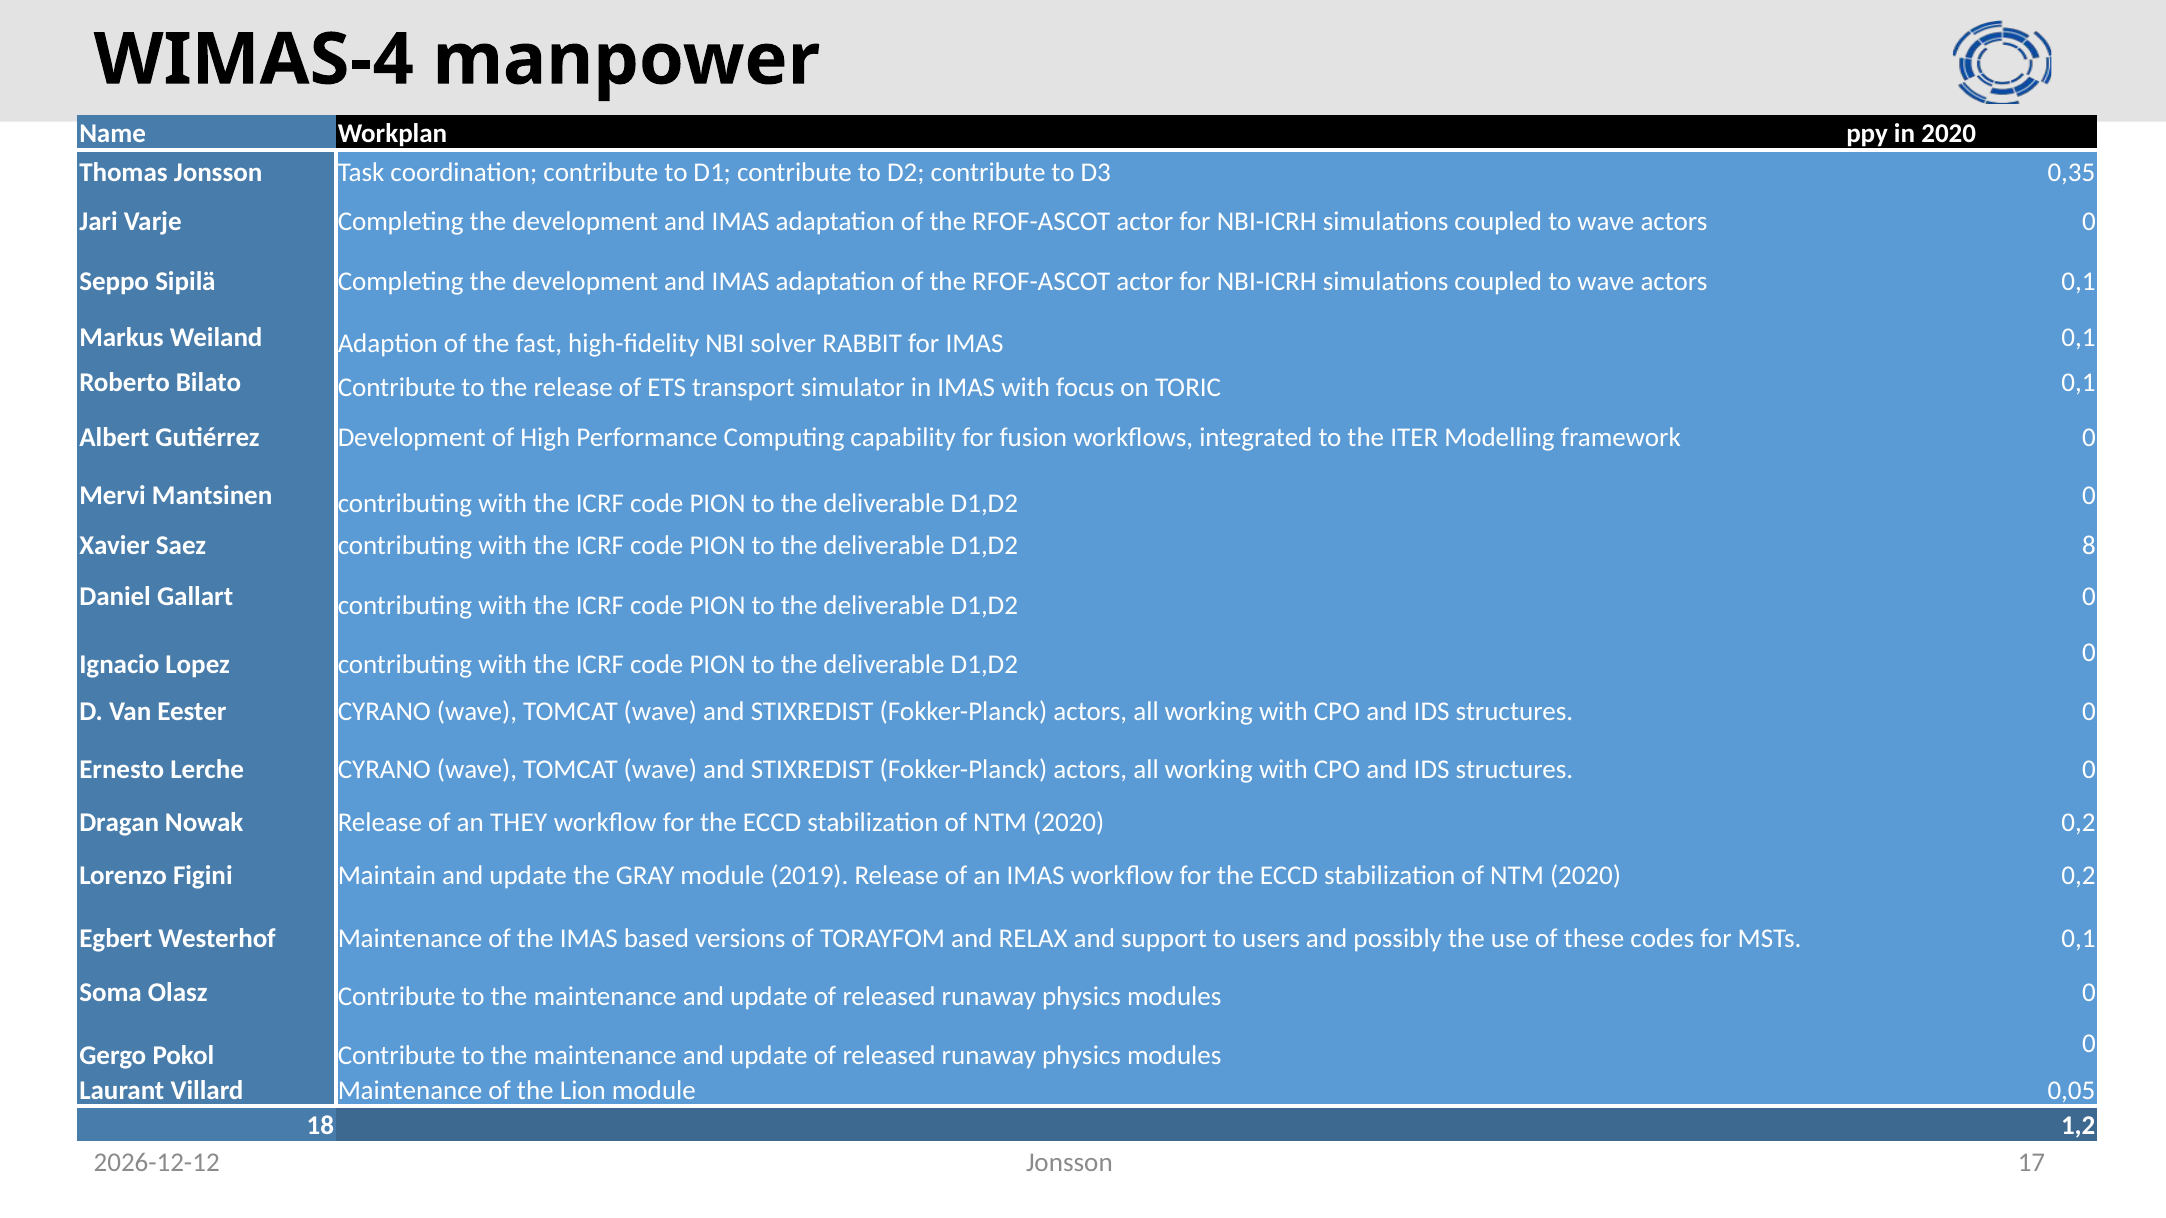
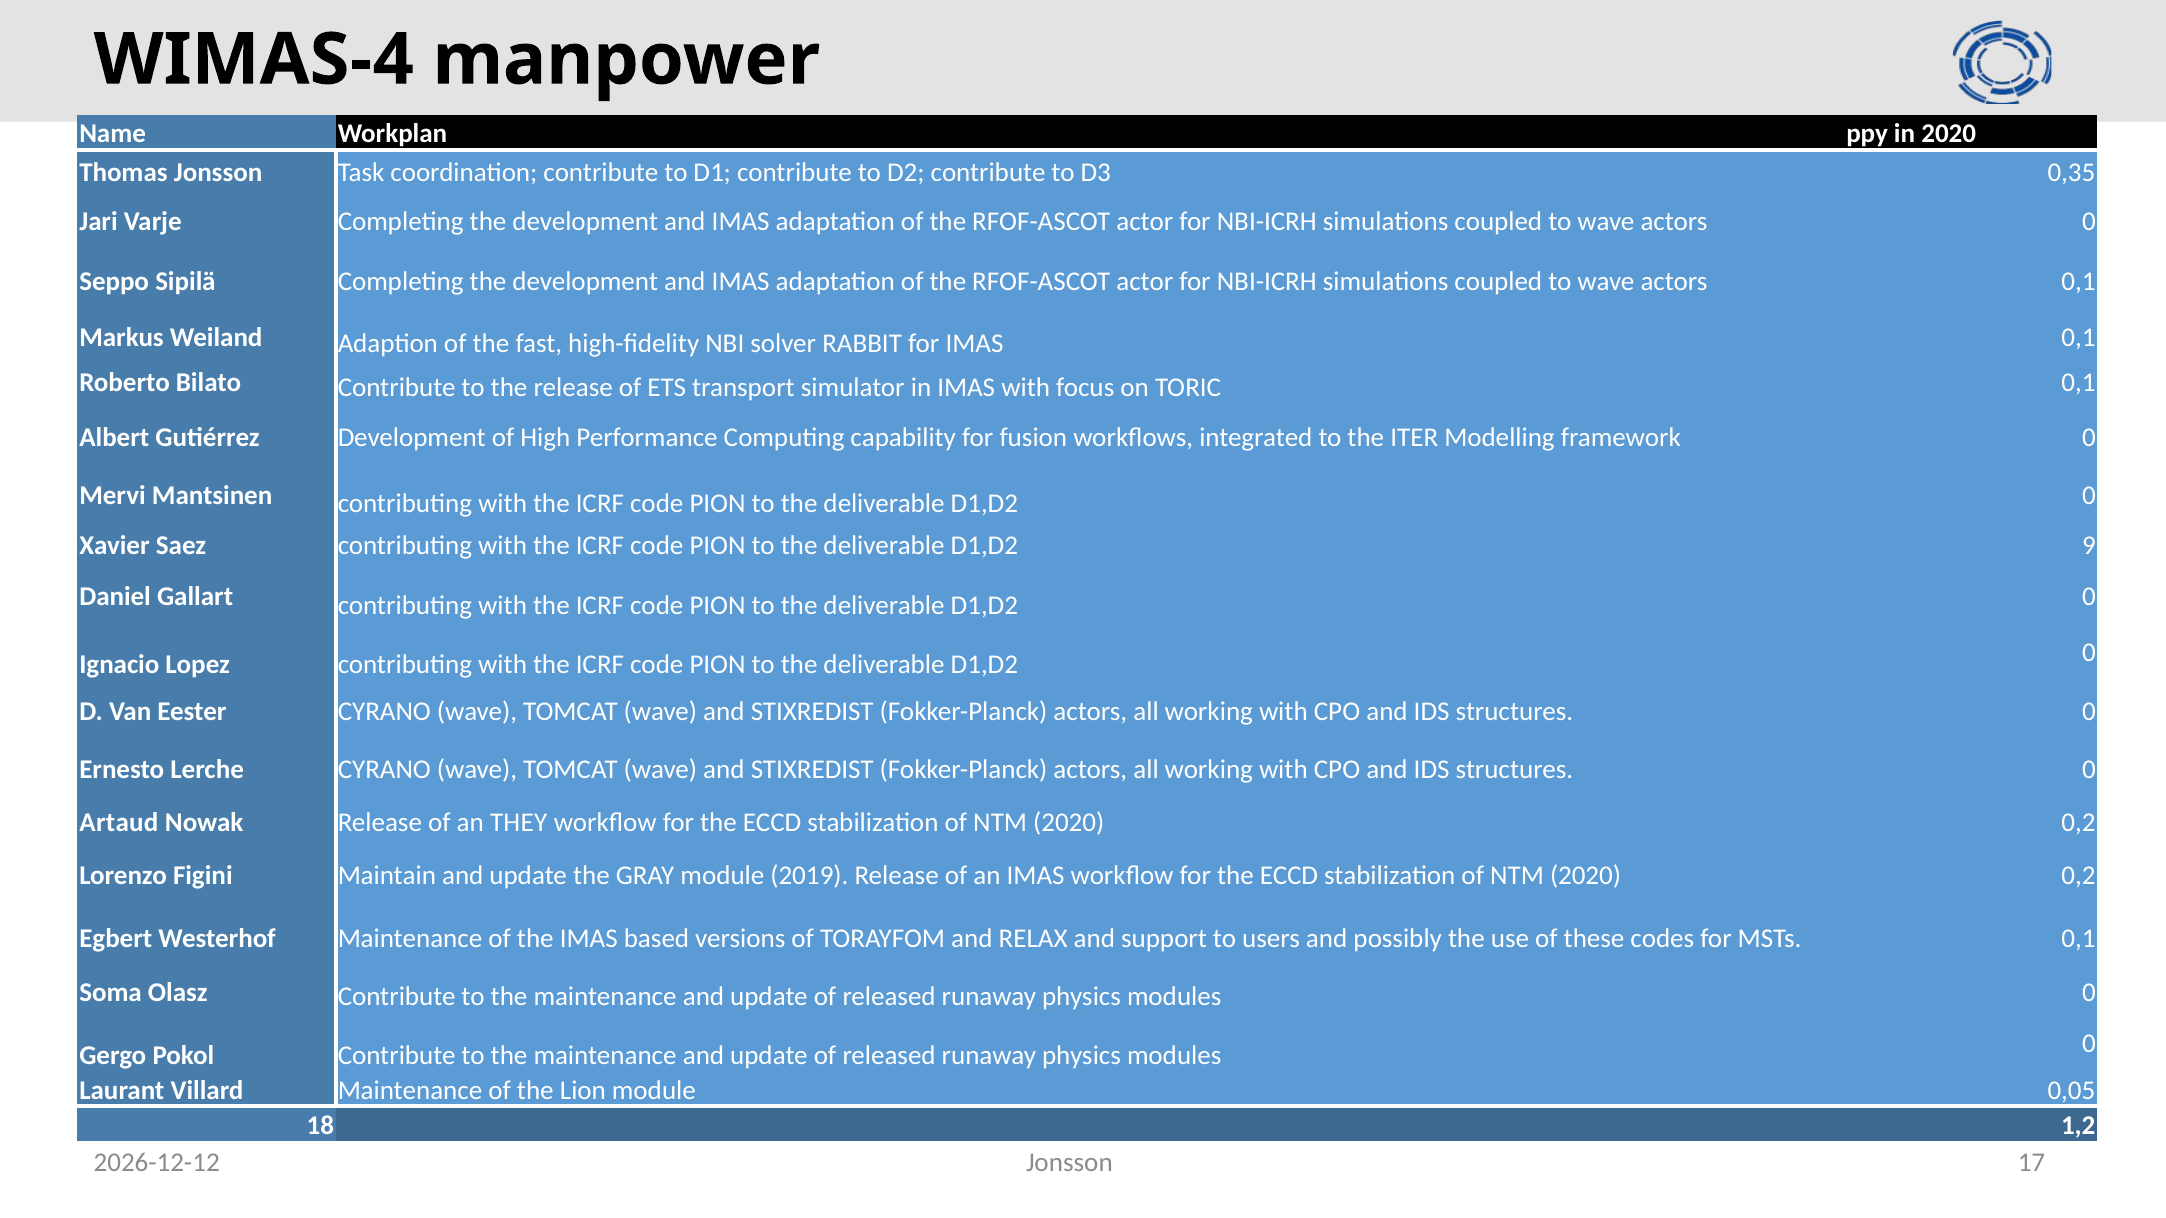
8: 8 -> 9 (2089, 546)
Dragan: Dragan -> Artaud (119, 823)
